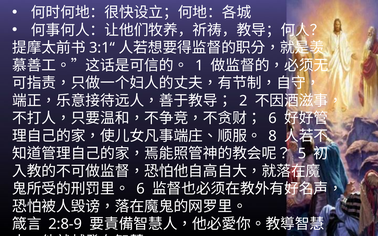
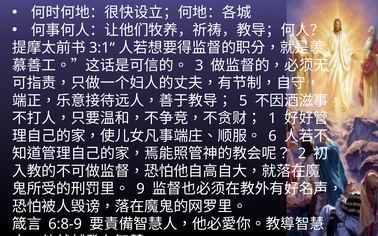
1: 1 -> 3 (199, 66)
2: 2 -> 5 (243, 101)
6: 6 -> 1 (273, 118)
8: 8 -> 6 (273, 136)
5: 5 -> 2 (302, 154)
6: 6 -> 9 (141, 189)
2:8-9: 2:8-9 -> 6:8-9 (65, 224)
